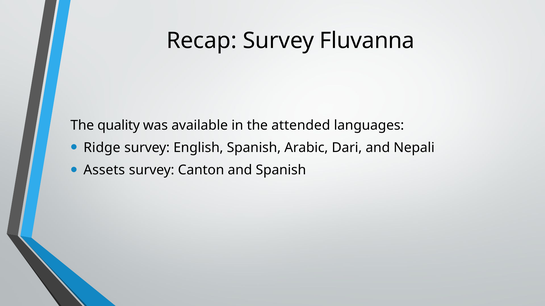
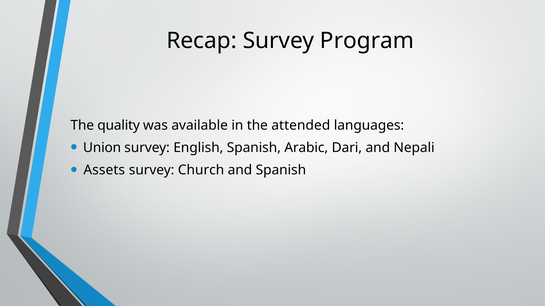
Fluvanna: Fluvanna -> Program (367, 41)
Ridge: Ridge -> Union (102, 148)
Canton: Canton -> Church (201, 170)
